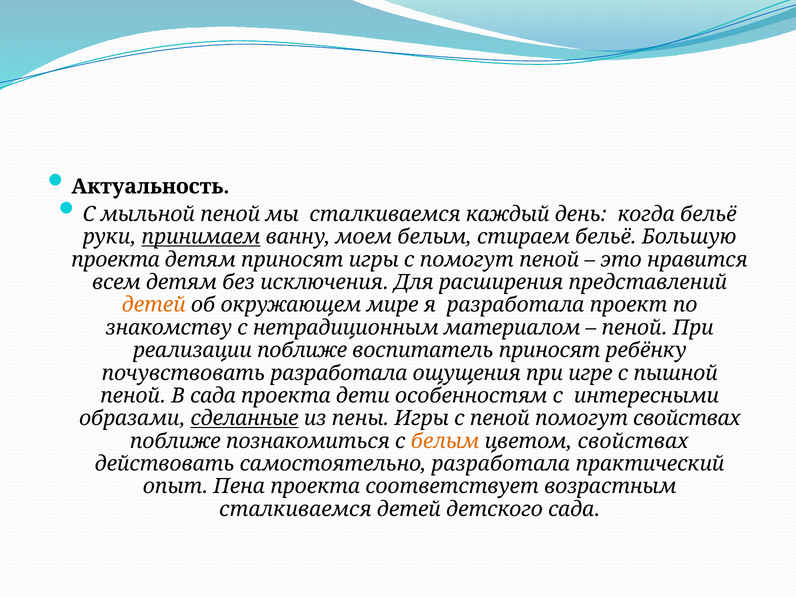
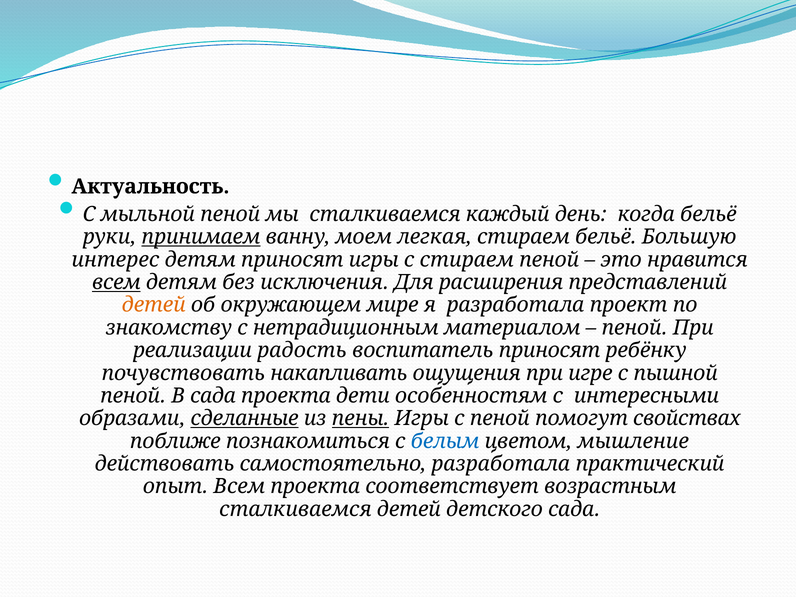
моем белым: белым -> легкая (435, 237)
проекта: проекта -> интерес (115, 260)
с помогут: помогут -> стираем (467, 260)
всем underline: none -> present (116, 282)
реализации поближе: поближе -> радость (302, 350)
почувствовать разработала: разработала -> накапливать (339, 373)
пены underline: none -> present (360, 418)
белым colour: orange -> blue (445, 441)
цветом свойствах: свойствах -> мышление (633, 441)
опыт Пена: Пена -> Всем (239, 487)
